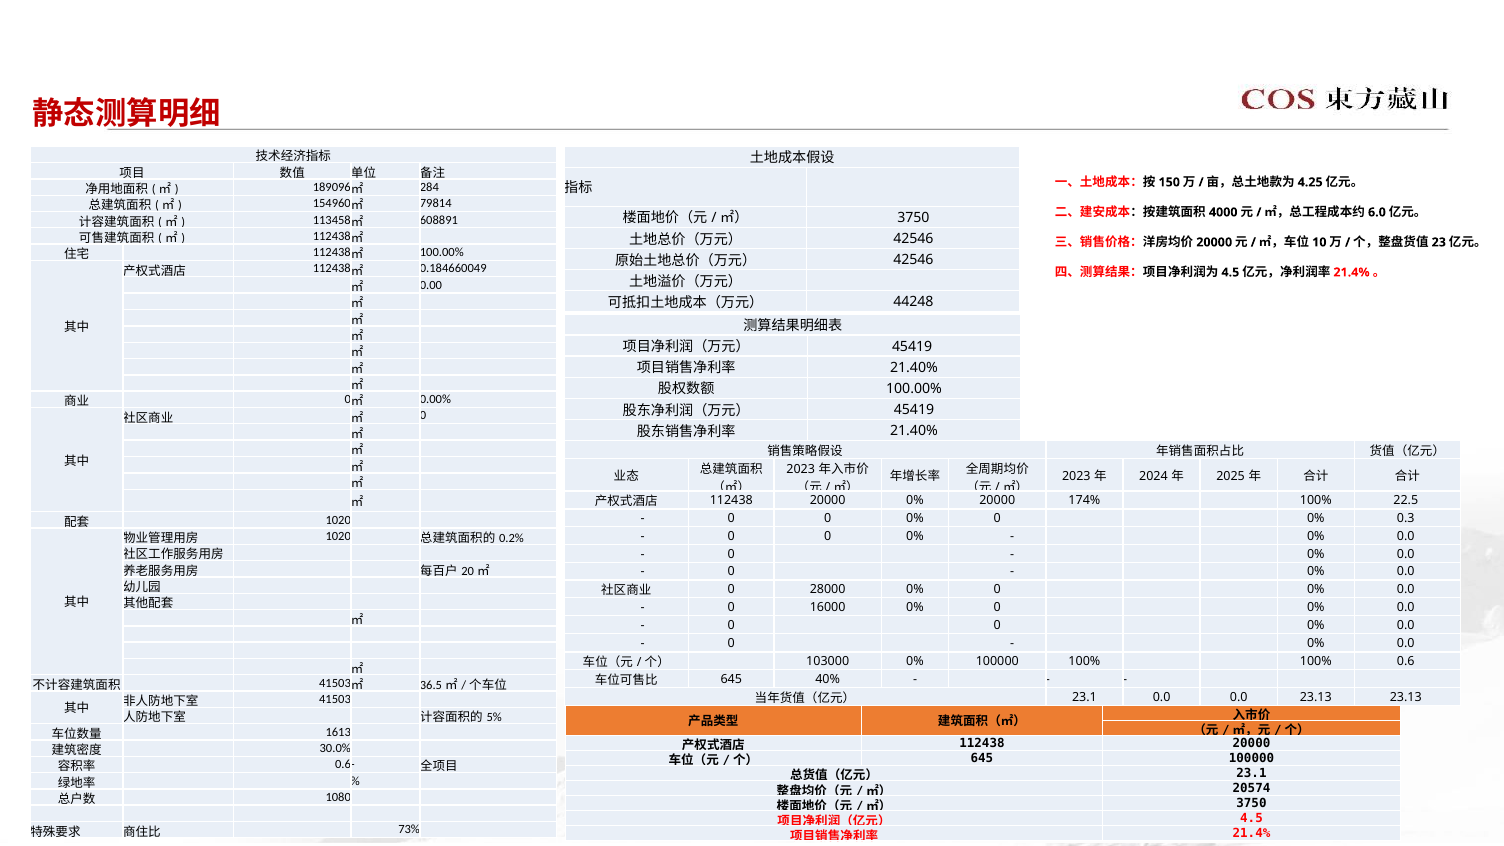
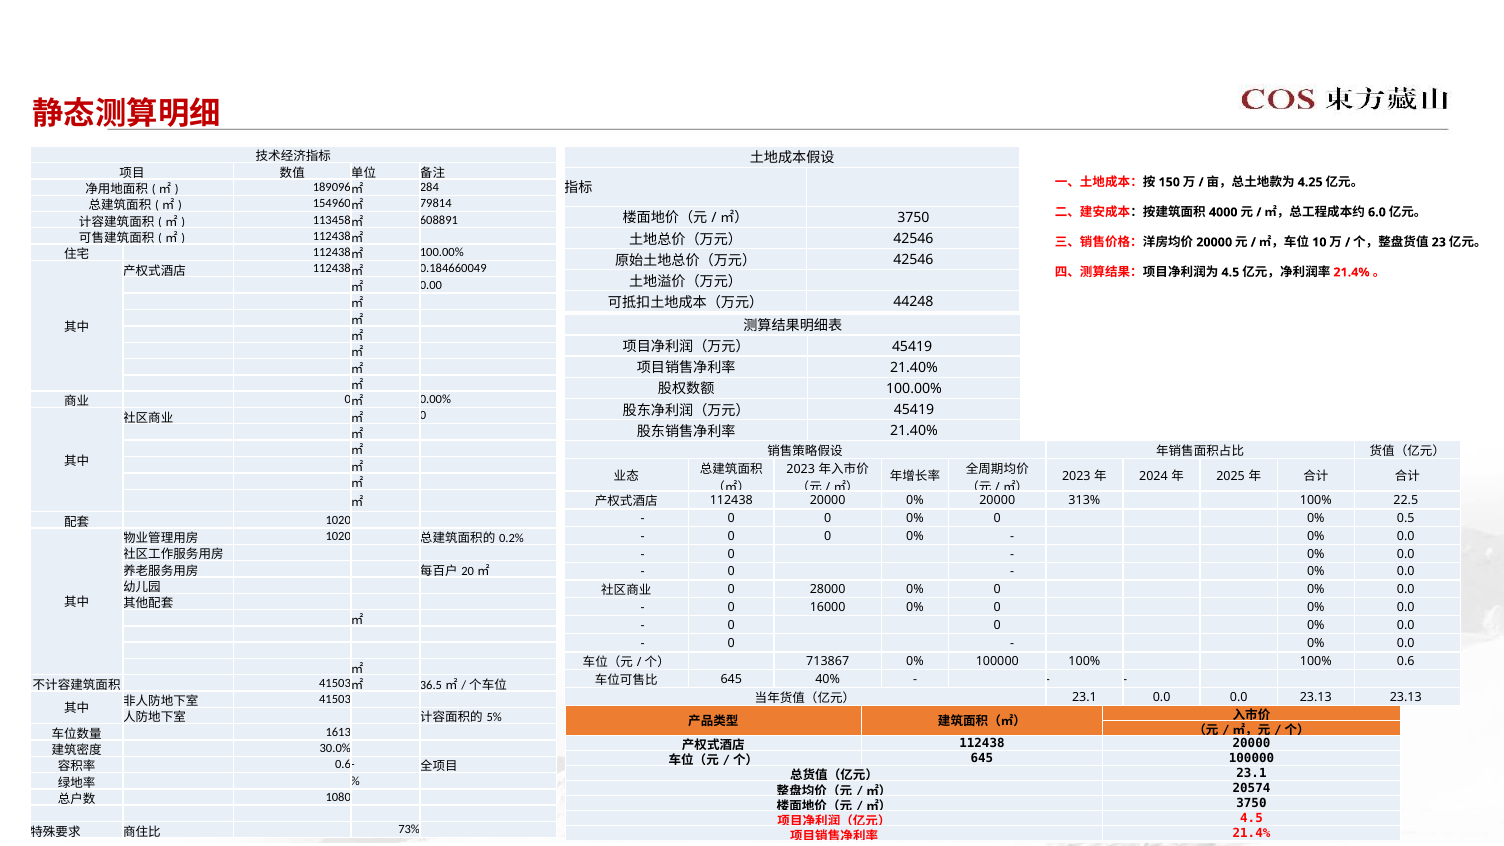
174%: 174% -> 313% (1084, 501)
0.3: 0.3 -> 0.5 (1406, 519)
103000: 103000 -> 713867 (828, 662)
